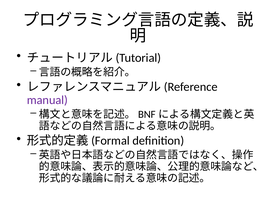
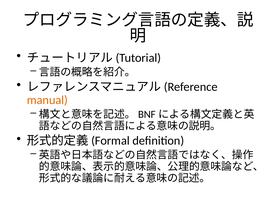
manual colour: purple -> orange (47, 100)
